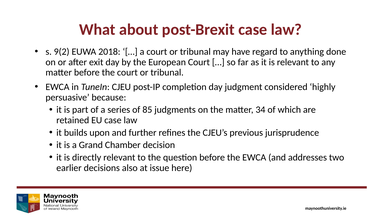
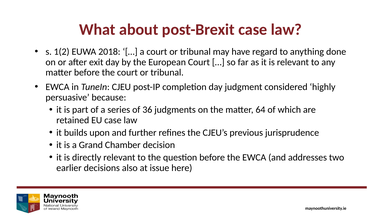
9(2: 9(2 -> 1(2 (62, 52)
85: 85 -> 36 (147, 110)
34: 34 -> 64 (260, 110)
